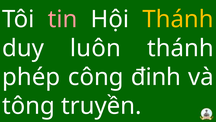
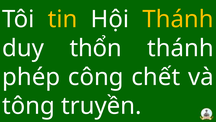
tin colour: pink -> yellow (63, 19)
luôn: luôn -> thổn (96, 48)
đinh: đinh -> chết (156, 77)
